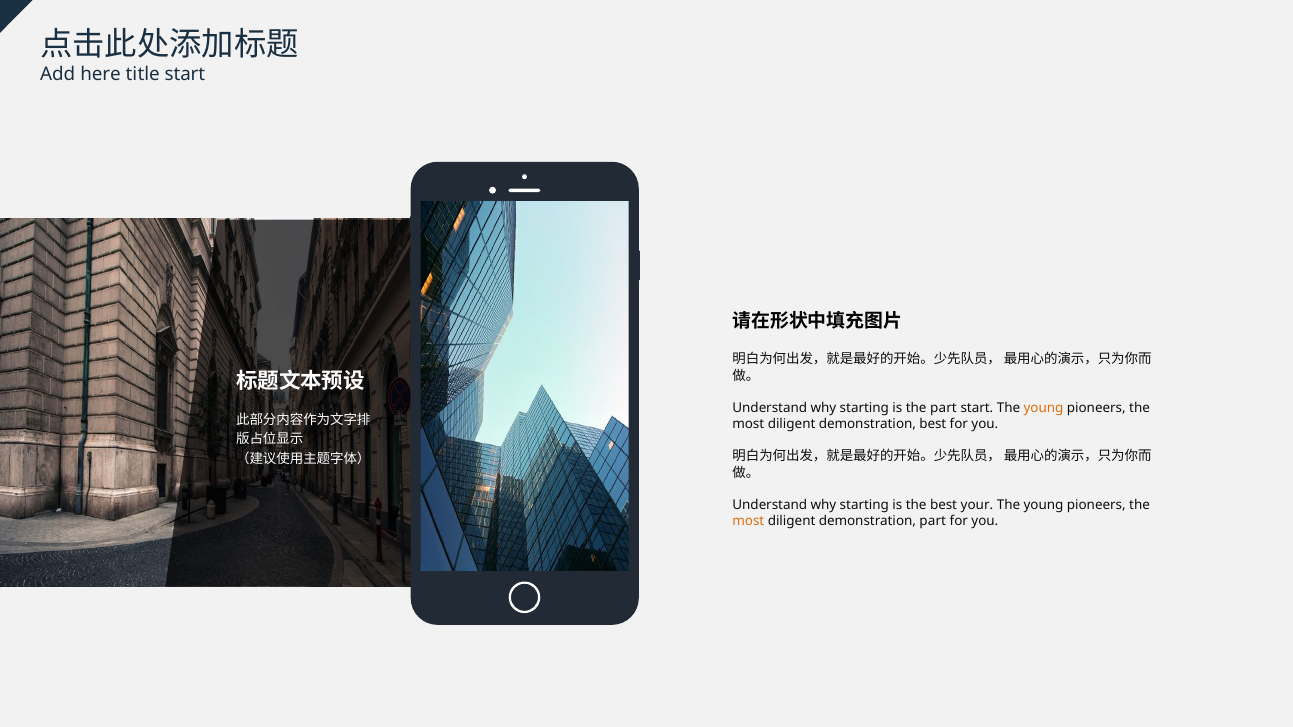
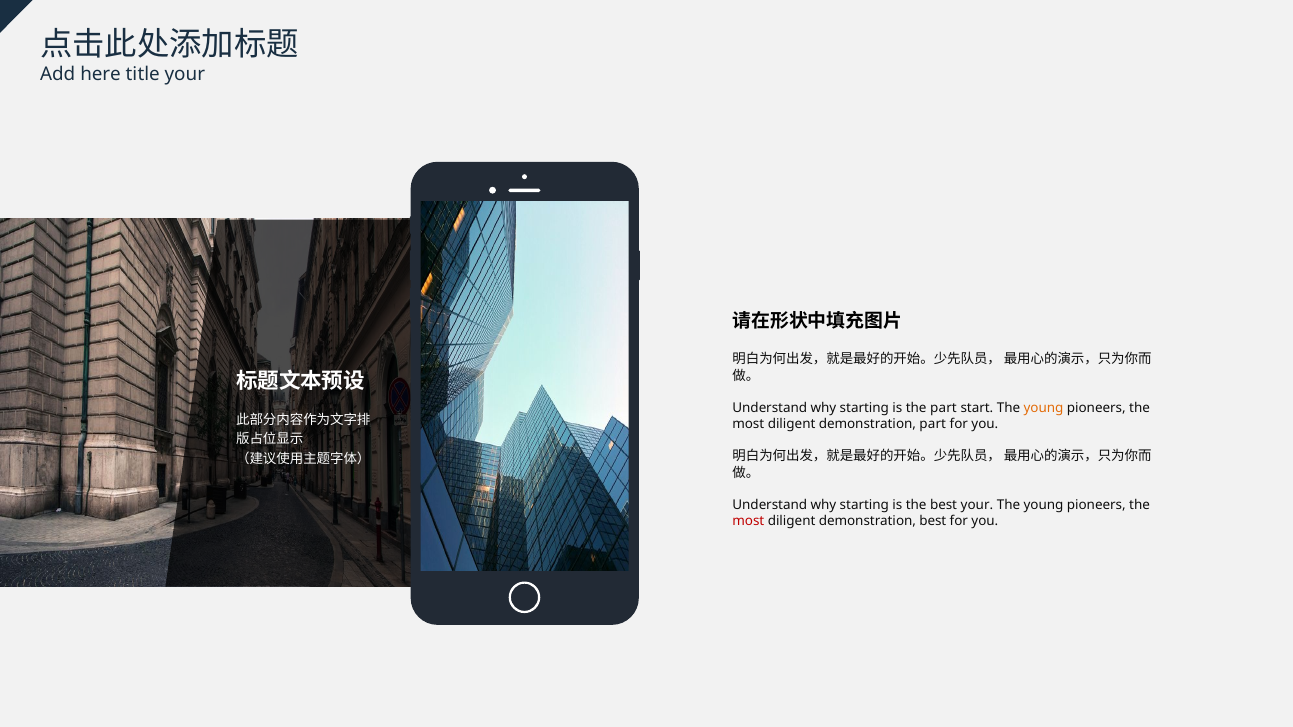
title start: start -> your (185, 75)
demonstration best: best -> part (933, 424)
most colour: orange -> red (748, 521)
demonstration part: part -> best (933, 521)
